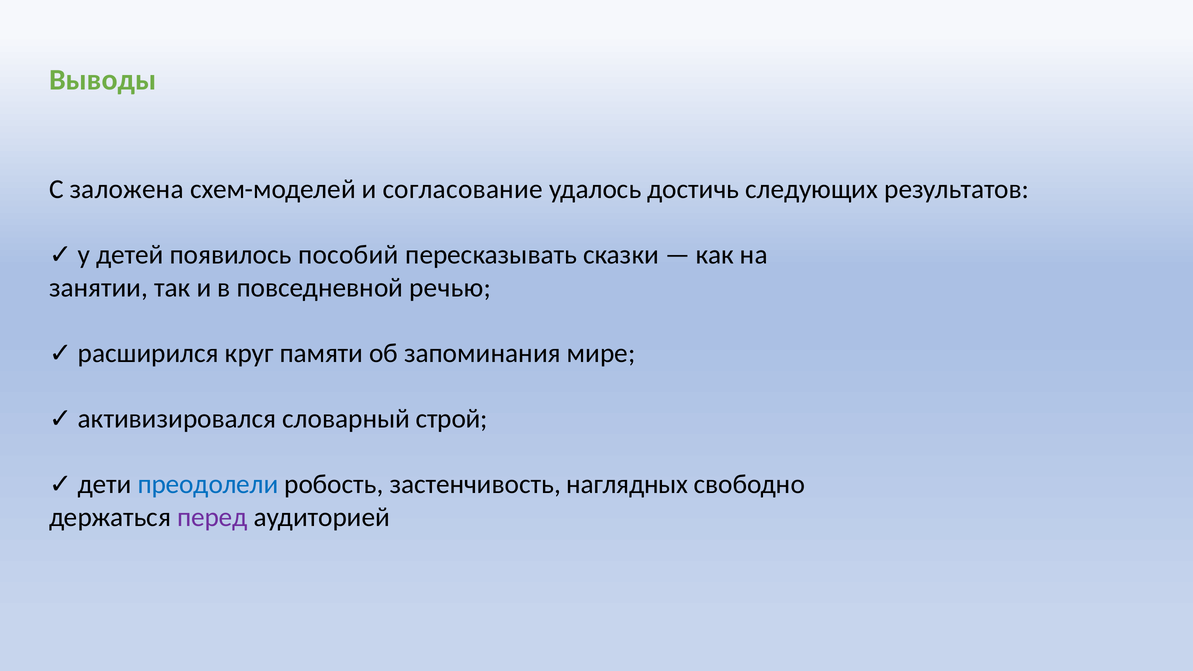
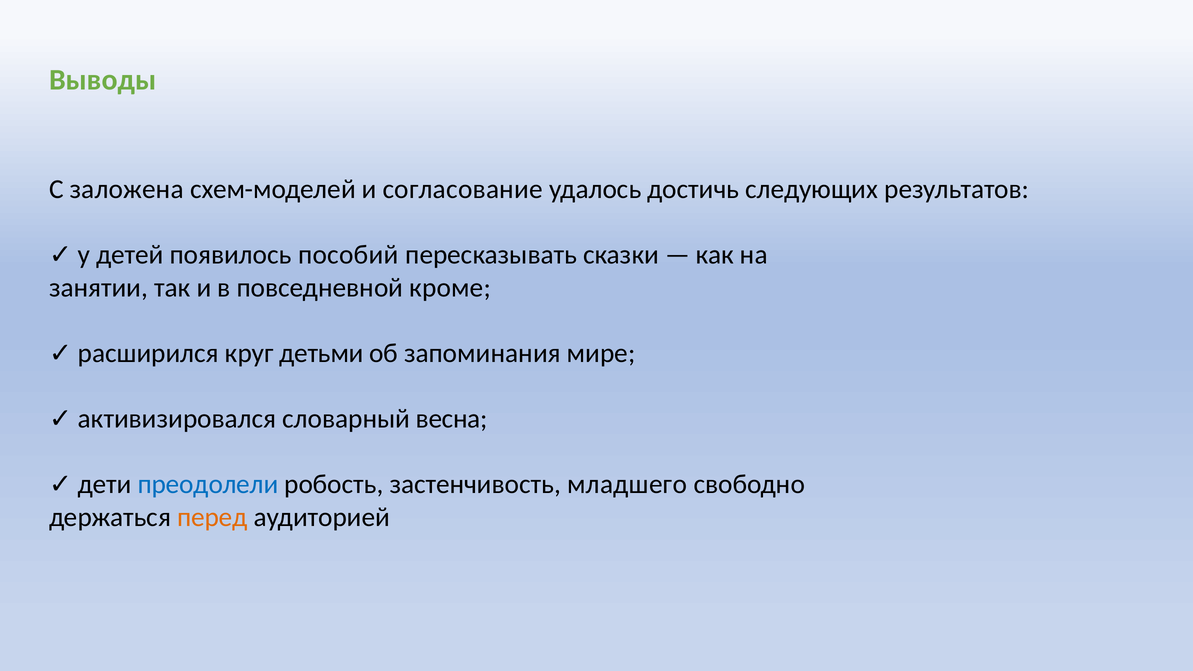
речью: речью -> кроме (450, 288)
памяти: памяти -> детьми (321, 353)
строй: строй -> весна (452, 419)
наглядных: наглядных -> младшего (627, 484)
перед colour: purple -> orange (212, 517)
